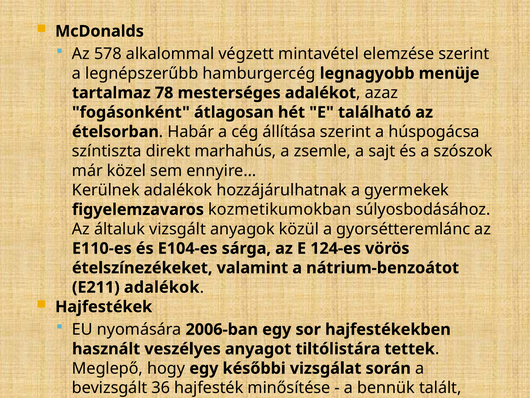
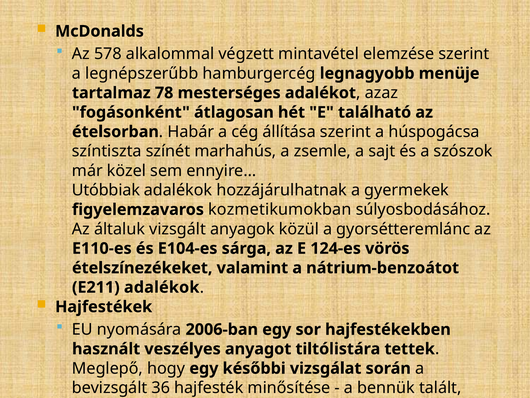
direkt: direkt -> színét (168, 151)
Kerülnek: Kerülnek -> Utóbbiak (106, 190)
